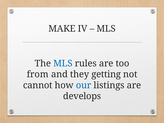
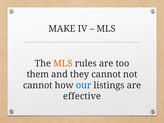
MLS colour: blue -> orange (63, 63)
from: from -> them (38, 74)
they getting: getting -> cannot (106, 74)
develops: develops -> effective (82, 96)
